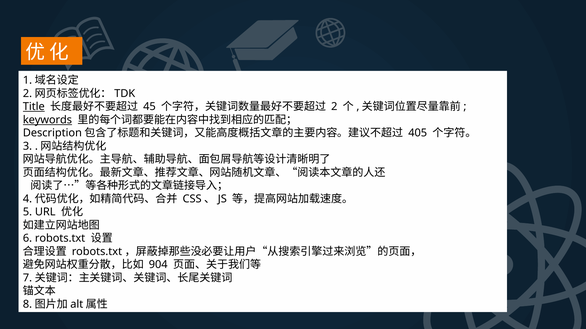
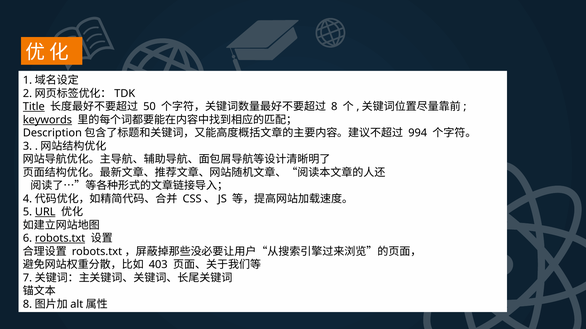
45: 45 -> 50 (149, 107)
2: 2 -> 8 (334, 107)
405: 405 -> 994 (418, 133)
URL underline: none -> present (45, 212)
robots.txt underline: none -> present (60, 239)
904: 904 -> 403 (158, 265)
